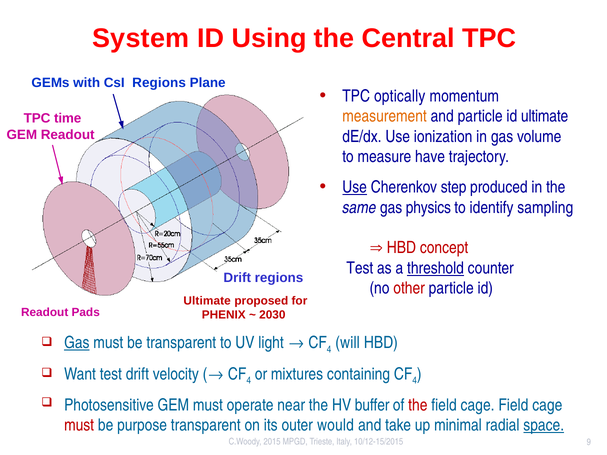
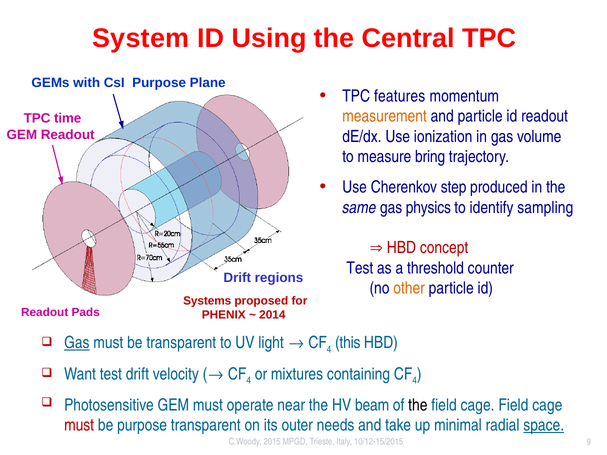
CsI Regions: Regions -> Purpose (159, 83)
optically: optically -> features (400, 96)
id ultimate: ultimate -> readout (545, 116)
have: have -> bring (430, 157)
Use underline: present -> none (355, 187)
threshold underline: present -> none (435, 268)
other colour: red -> orange (409, 289)
Ultimate: Ultimate -> Systems (207, 301)
2030: 2030 -> 2014 (272, 315)
will: will -> this (348, 343)
buffer: buffer -> beam (372, 405)
the colour: red -> black (418, 405)
would: would -> needs (336, 425)
